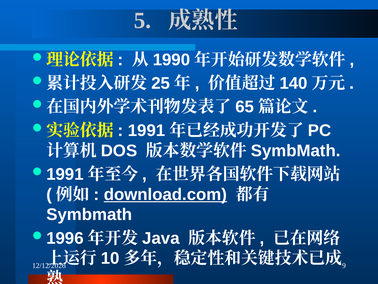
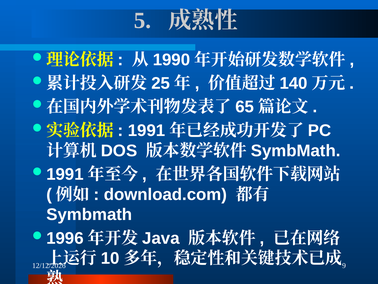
download.com underline: present -> none (165, 194)
